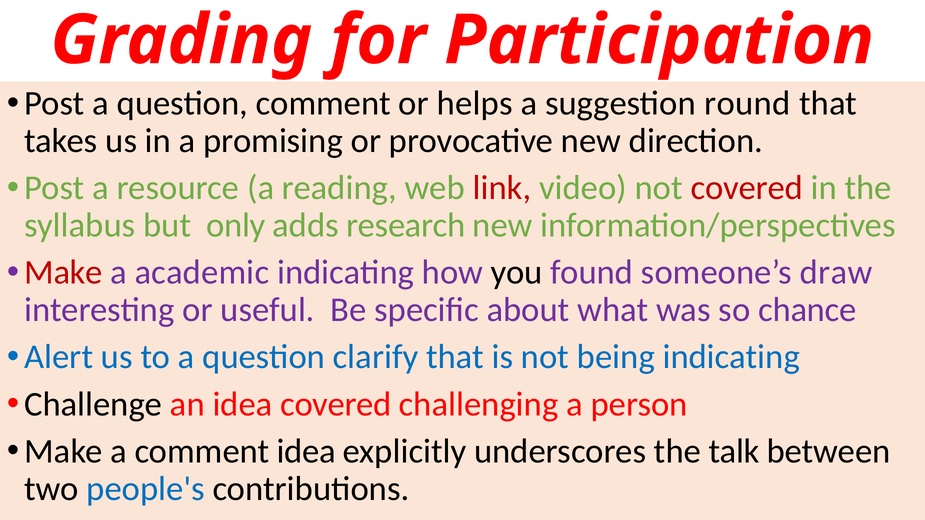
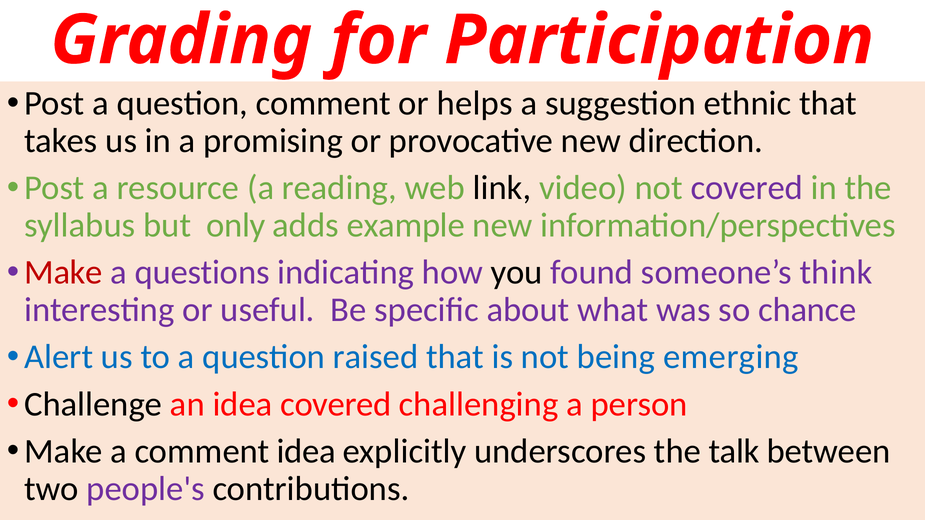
round: round -> ethnic (748, 103)
link colour: red -> black (502, 188)
covered colour: red -> purple (747, 188)
research: research -> example (406, 225)
academic: academic -> questions (202, 273)
draw: draw -> think (836, 273)
clarify: clarify -> raised (376, 357)
being indicating: indicating -> emerging (731, 357)
people's colour: blue -> purple (146, 489)
